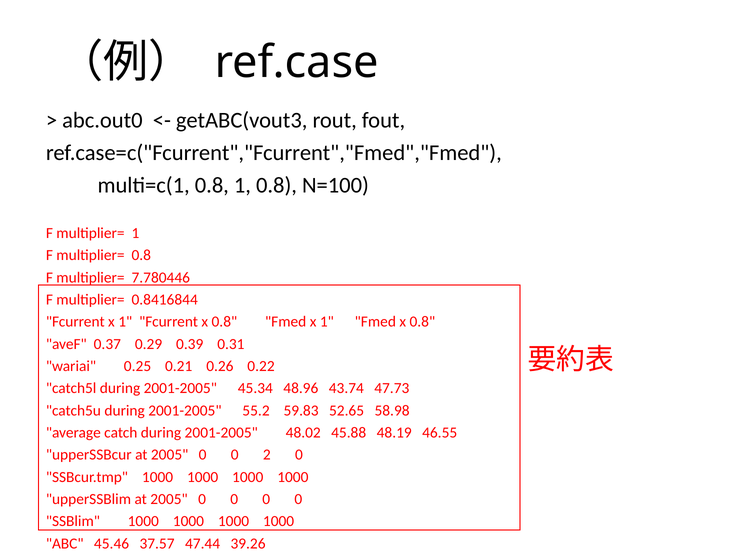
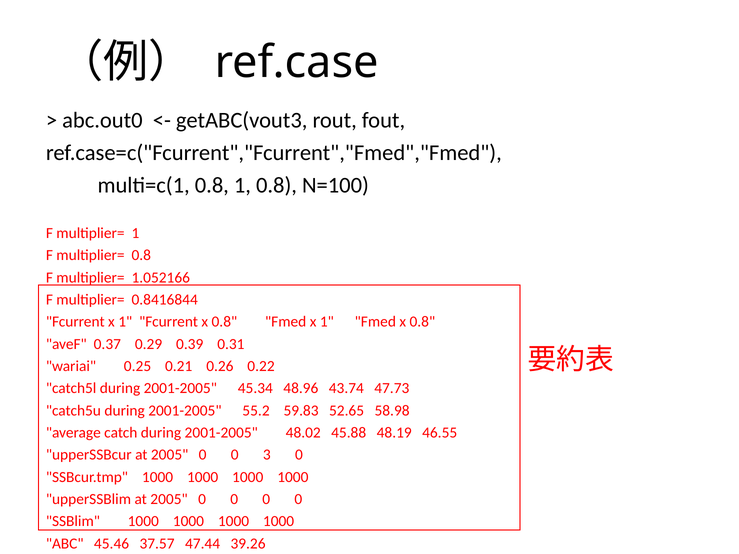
7.780446: 7.780446 -> 1.052166 (161, 278)
2: 2 -> 3 (267, 455)
